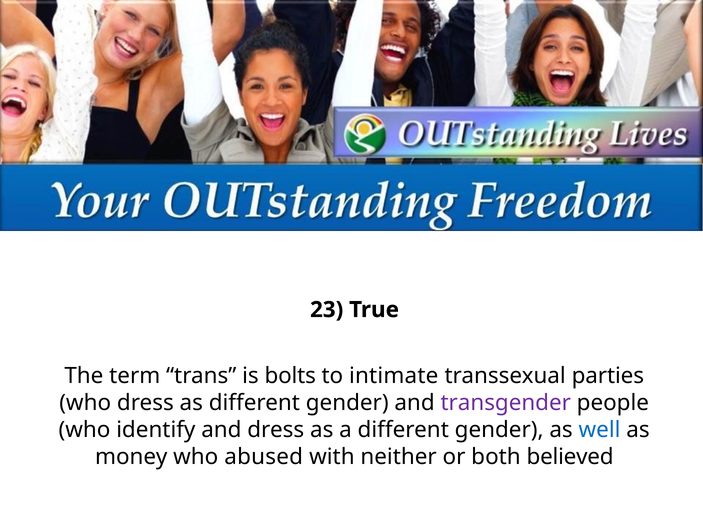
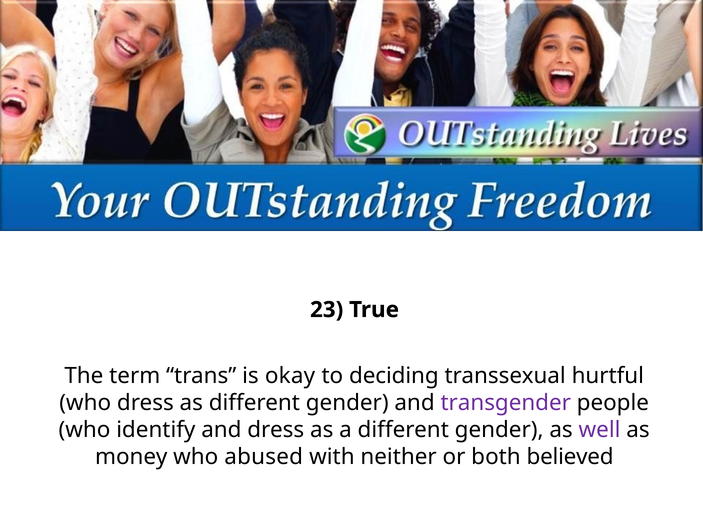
bolts: bolts -> okay (290, 376)
intimate: intimate -> deciding (394, 376)
parties: parties -> hurtful (608, 376)
well colour: blue -> purple (600, 430)
